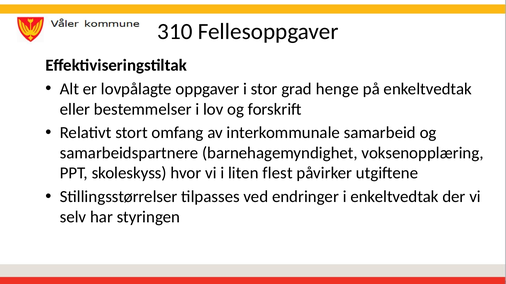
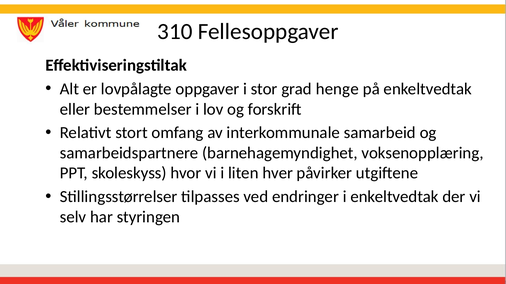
flest: flest -> hver (278, 173)
